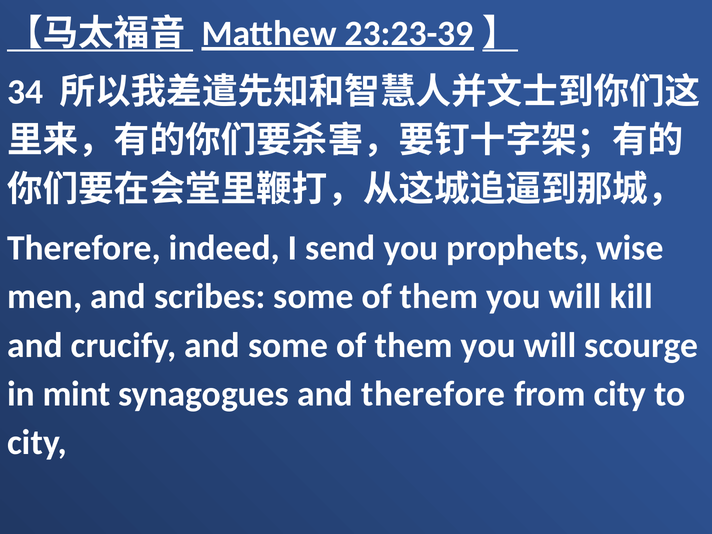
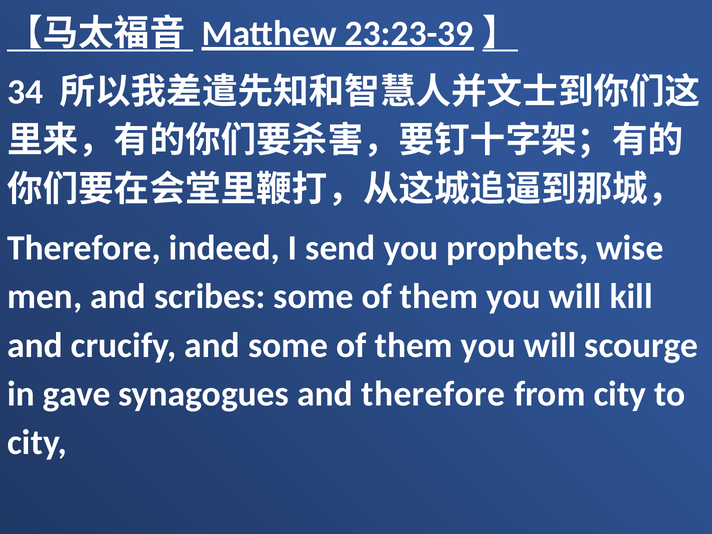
mint: mint -> gave (77, 394)
